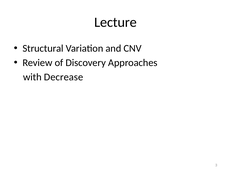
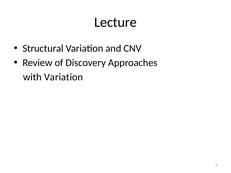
with Decrease: Decrease -> Variation (64, 77)
